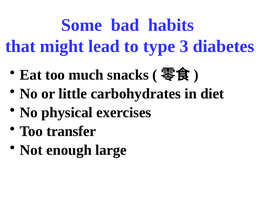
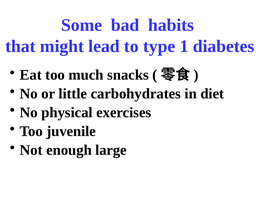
3: 3 -> 1 (184, 46)
transfer: transfer -> juvenile (71, 131)
